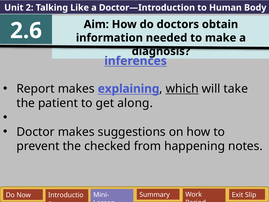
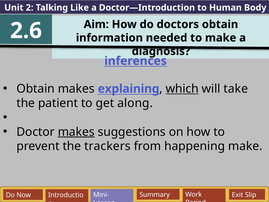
Report: Report -> Obtain (36, 89)
makes underline: none -> present (76, 132)
checked: checked -> trackers (107, 146)
happening notes: notes -> make (245, 146)
